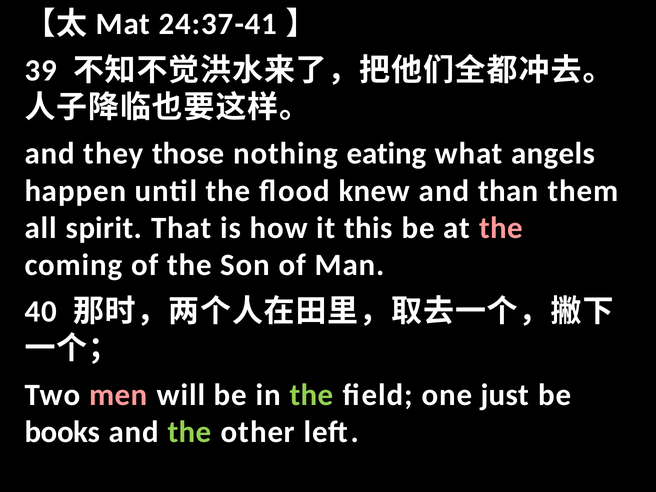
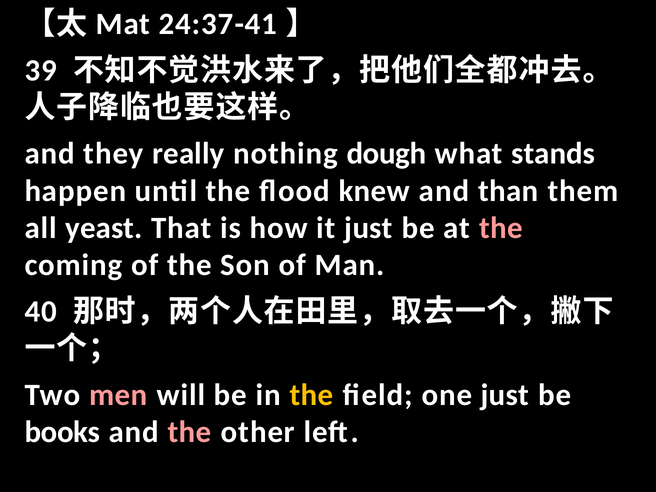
those: those -> really (188, 154)
eating: eating -> dough (387, 154)
angels: angels -> stands (553, 154)
spirit: spirit -> yeast (104, 228)
it this: this -> just (369, 228)
the colour: light green -> yellow (312, 395)
the colour: light green -> pink (190, 432)
